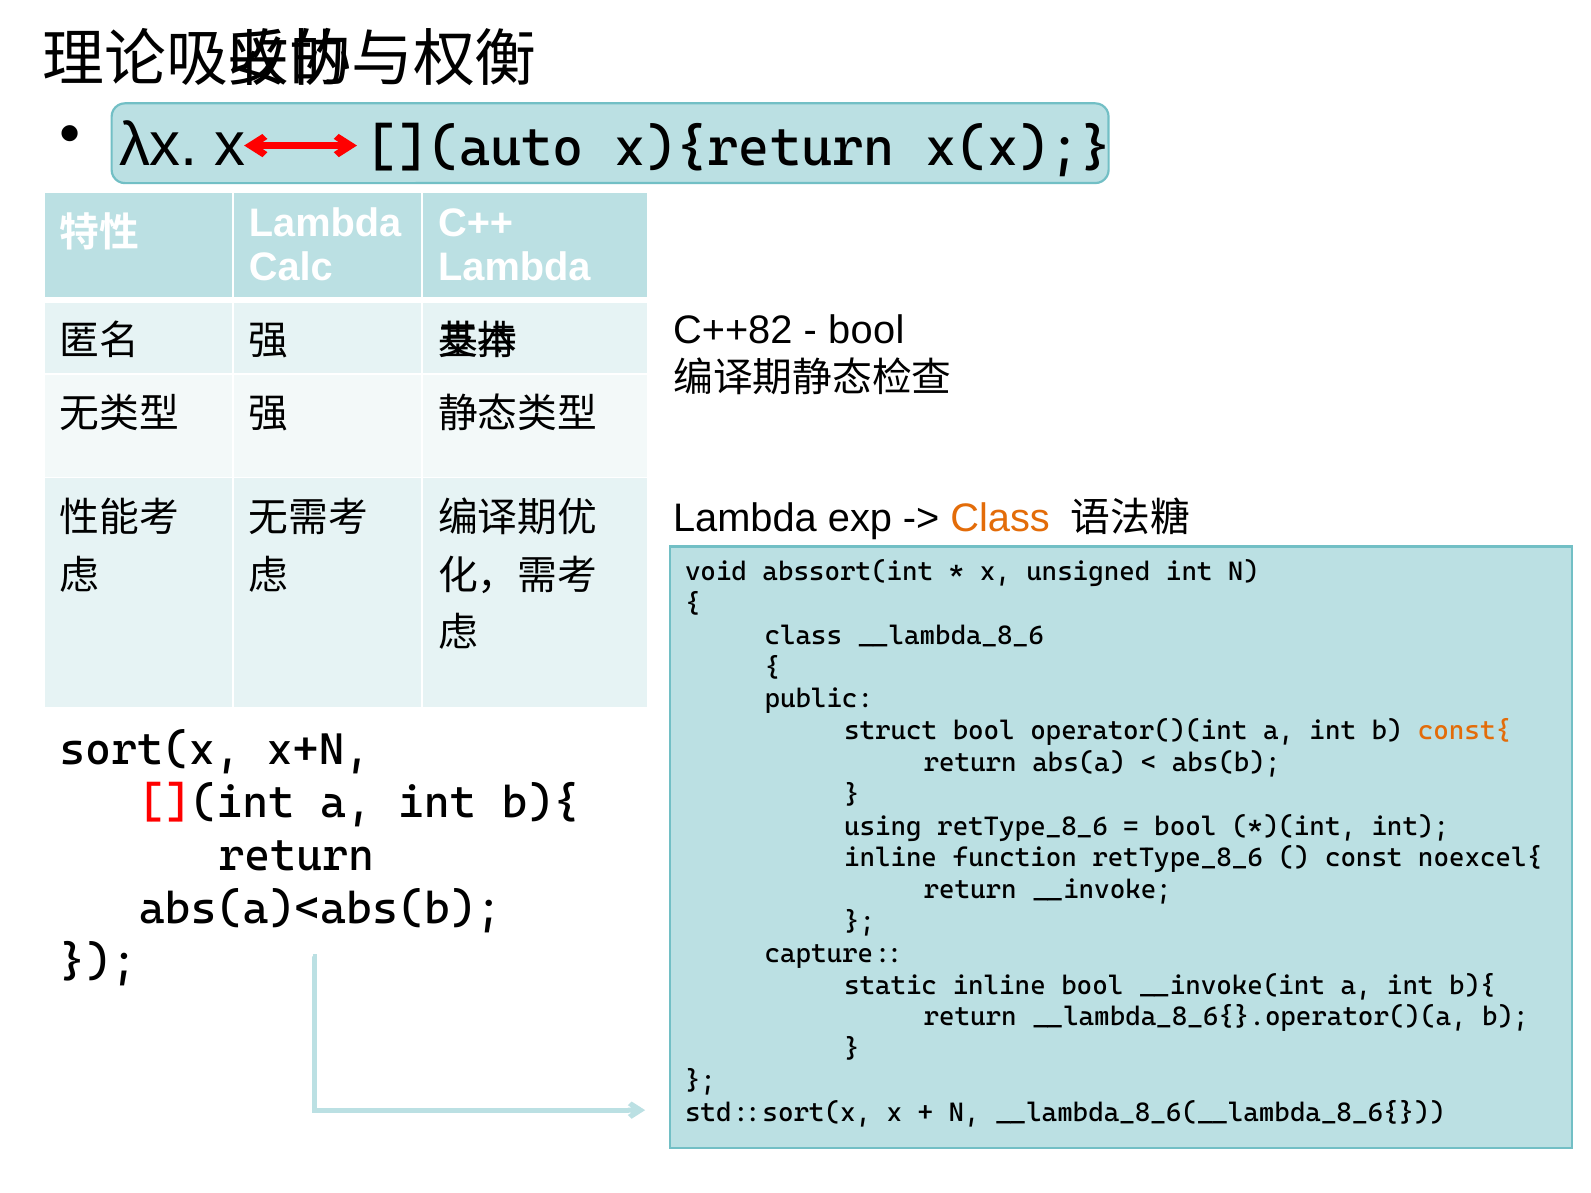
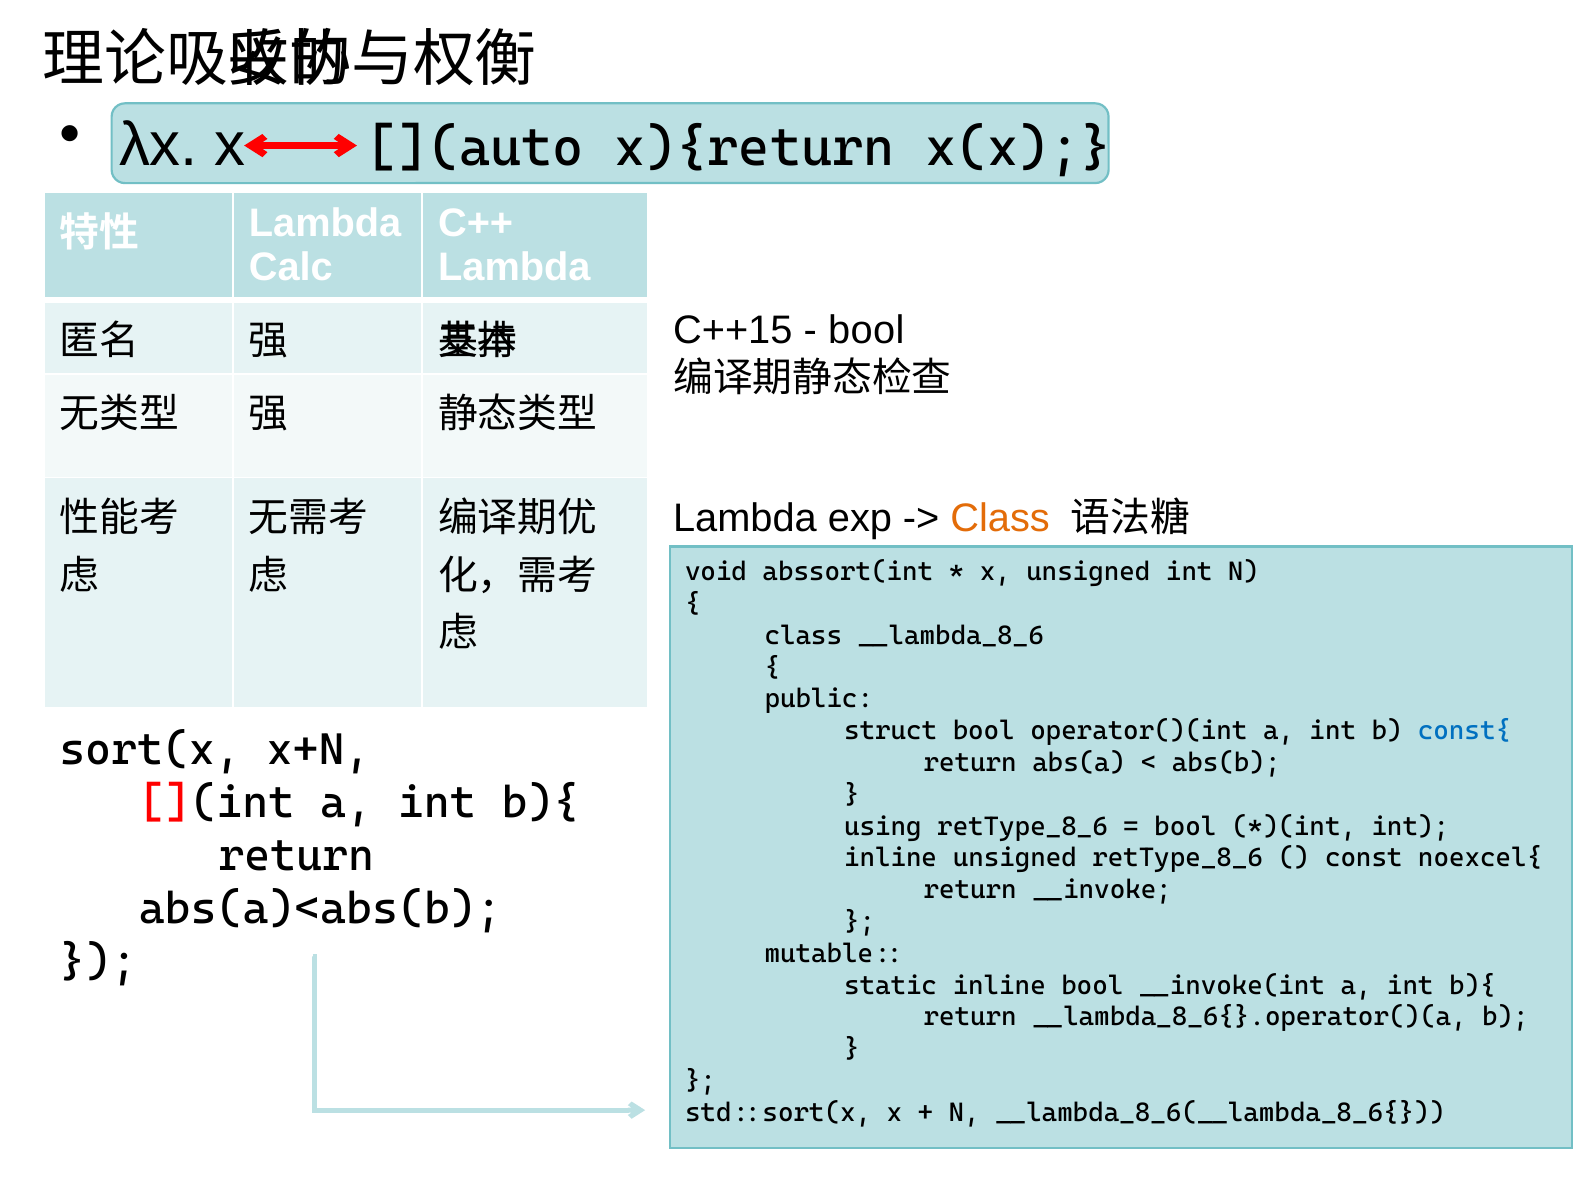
C++82: C++82 -> C++15 (733, 330)
const{ colour: orange -> blue (1464, 731)
inline function: function -> unsigned (1015, 858)
capture: capture -> mutable (827, 954)
